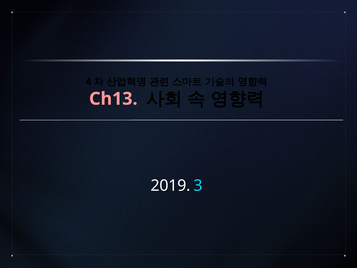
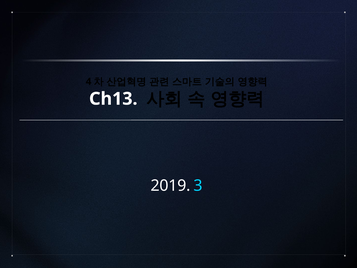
Ch13 colour: pink -> white (113, 99)
